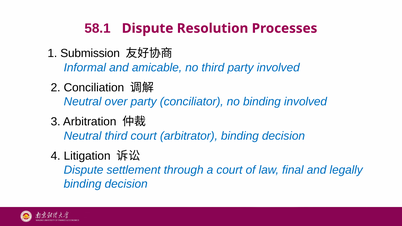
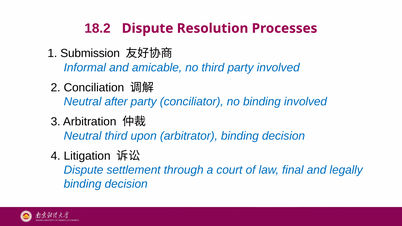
58.1: 58.1 -> 18.2 (98, 28)
over: over -> after (116, 102)
third court: court -> upon (144, 136)
